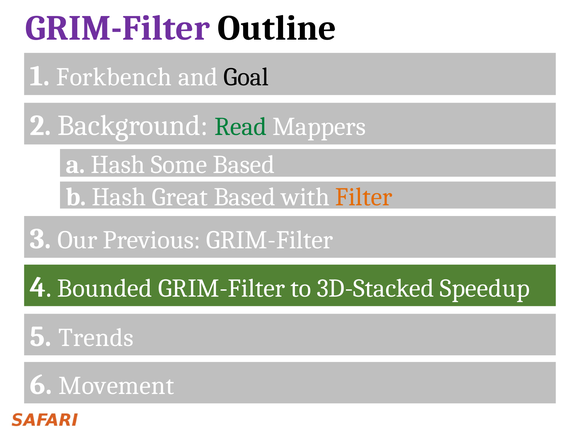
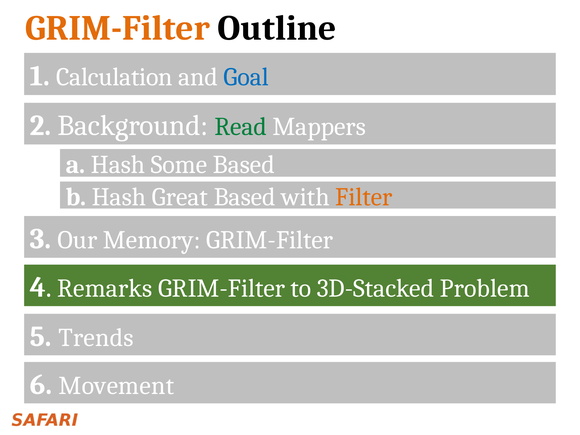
GRIM-Filter colour: purple -> orange (118, 28)
Forkbench: Forkbench -> Calculation (114, 77)
Goal colour: black -> blue (246, 77)
Previous: Previous -> Memory (152, 240)
Bounded: Bounded -> Remarks (105, 288)
Speedup: Speedup -> Problem (485, 288)
